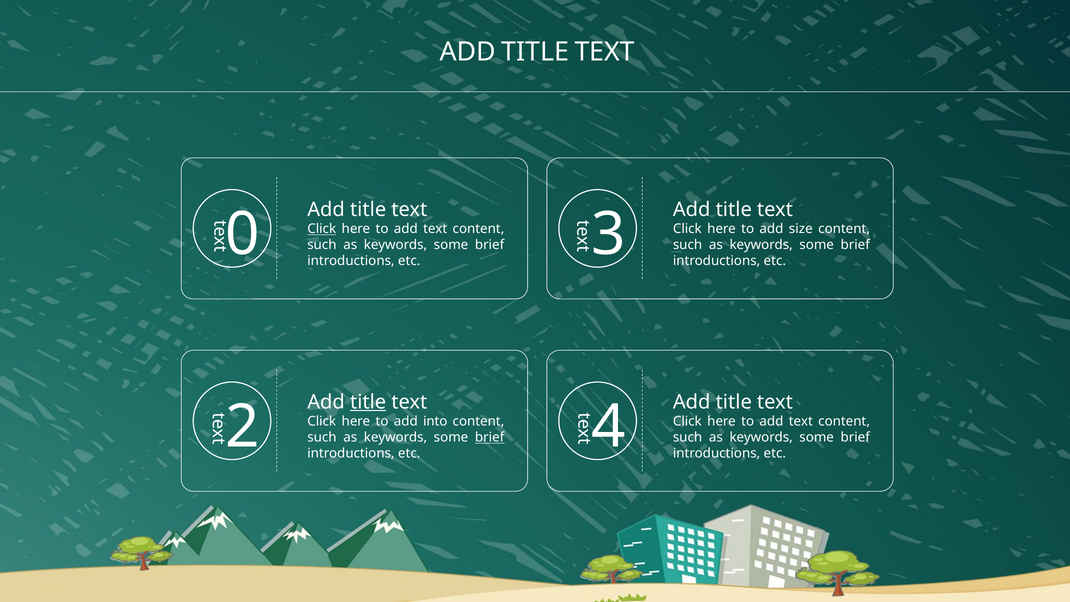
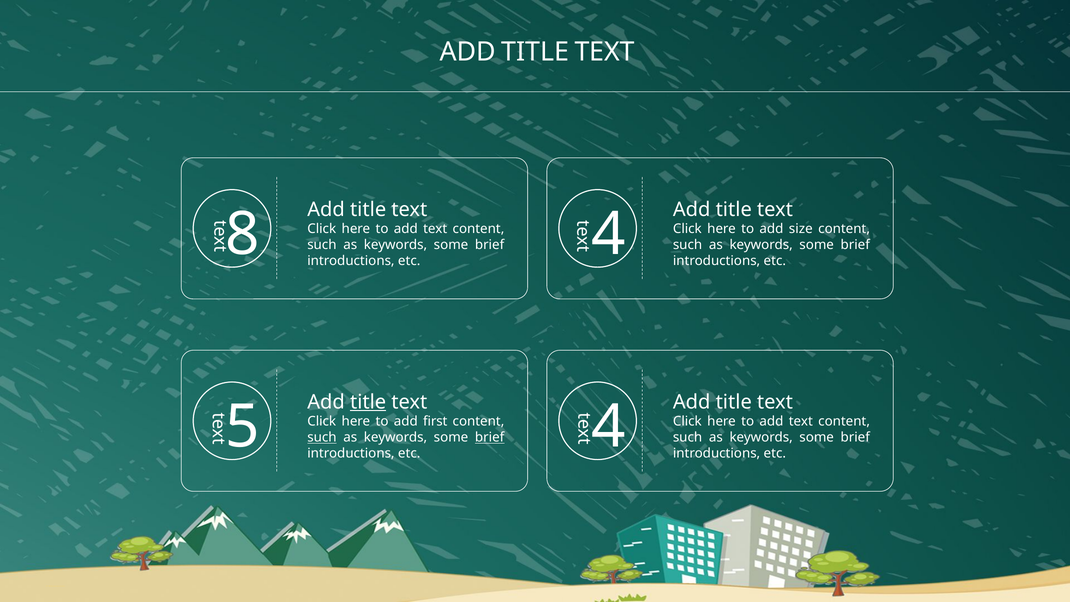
Click underline: present -> none (322, 229)
0: 0 -> 8 (243, 234)
3: 3 -> 4 (608, 234)
into: into -> first (435, 421)
such underline: none -> present (322, 437)
2: 2 -> 5 (243, 427)
